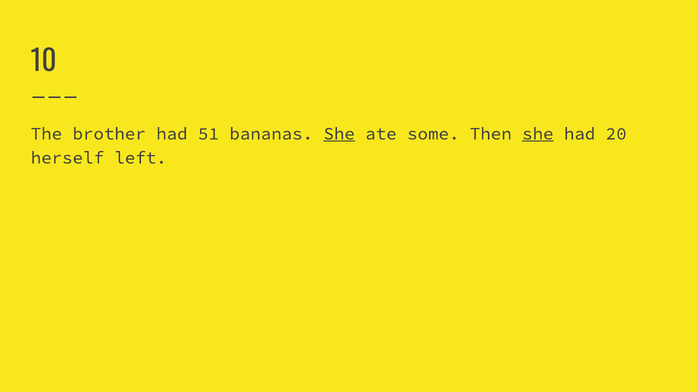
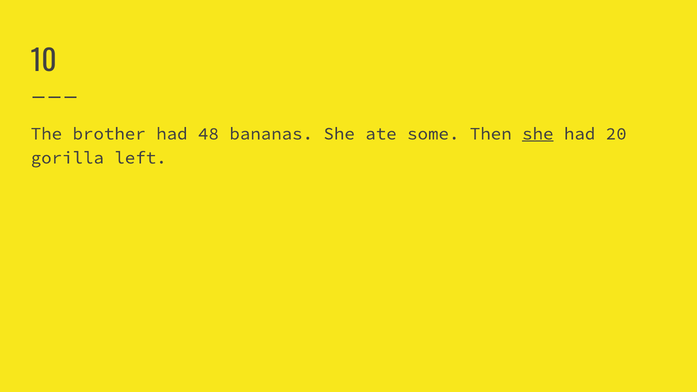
51: 51 -> 48 (208, 134)
She underline: present -> none (339, 134)
herself: herself -> gorilla (67, 158)
